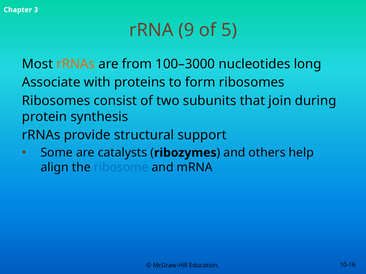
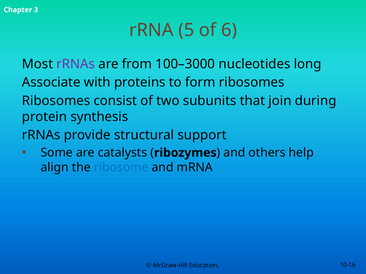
9: 9 -> 5 (186, 30)
5: 5 -> 6 (229, 30)
rRNAs colour: orange -> purple (76, 64)
